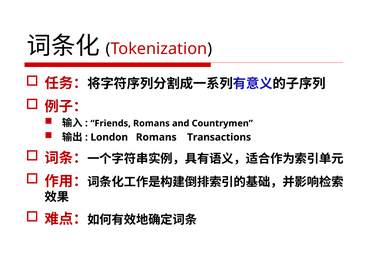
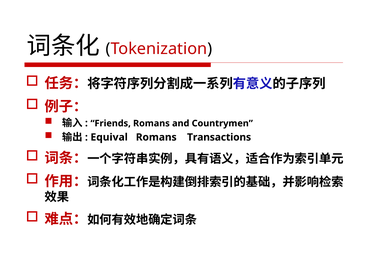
London: London -> Equival (109, 137)
